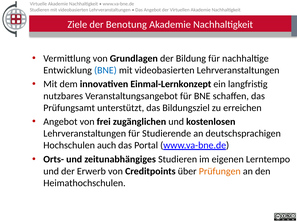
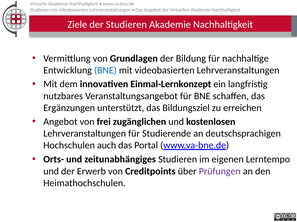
der Benotung: Benotung -> Studieren (126, 25)
Prüfungsamt: Prüfungsamt -> Ergänzungen (69, 108)
Prüfungen colour: orange -> purple (220, 172)
